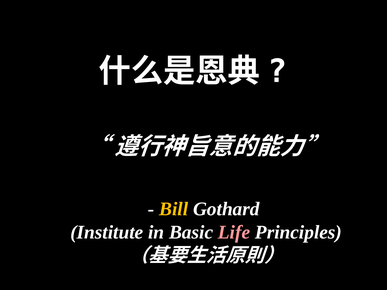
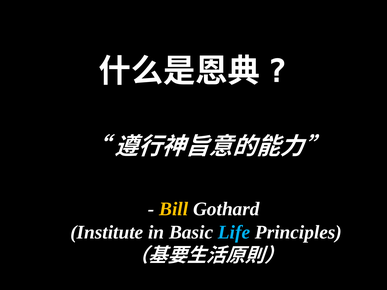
Life colour: pink -> light blue (234, 232)
